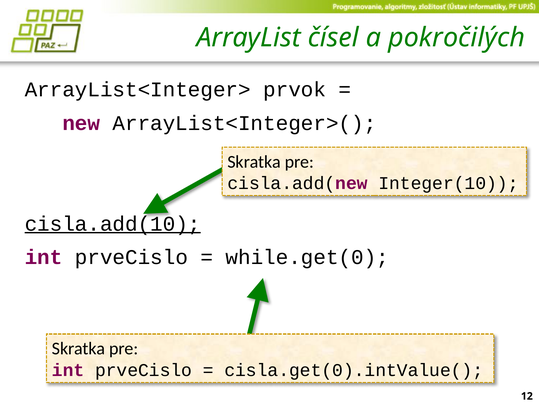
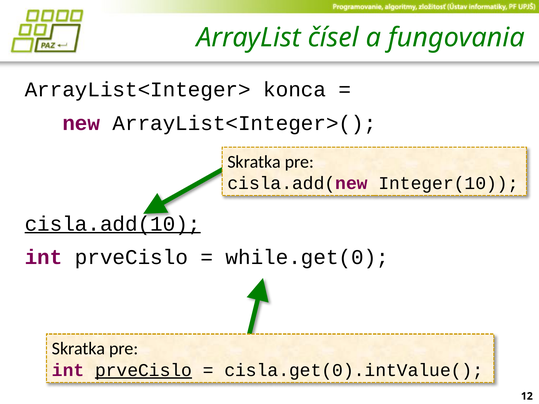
pokročilých: pokročilých -> fungovania (457, 38)
prvok: prvok -> konca (295, 90)
prveCislo underline: none -> present (144, 370)
